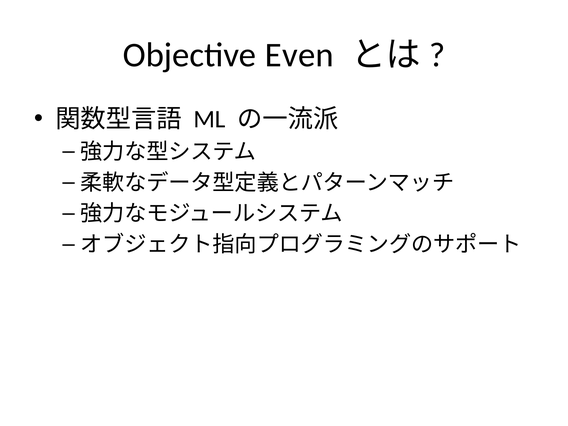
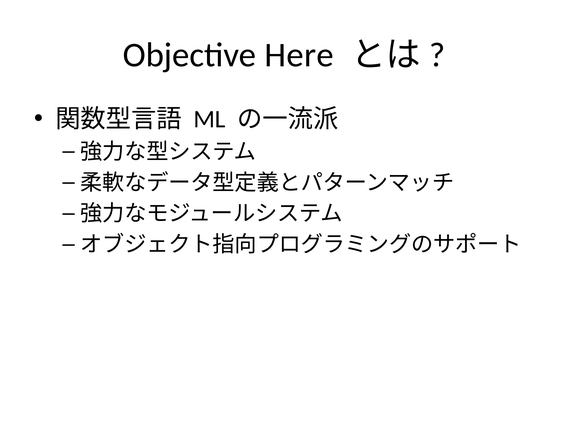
Even: Even -> Here (299, 55)
